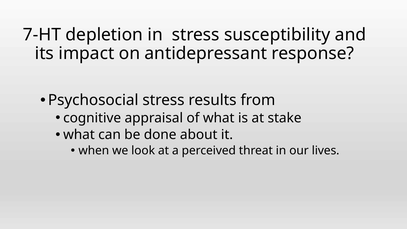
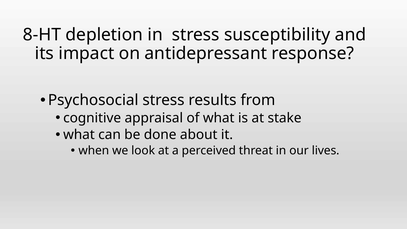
7-HT: 7-HT -> 8-HT (42, 35)
